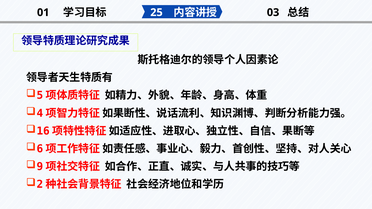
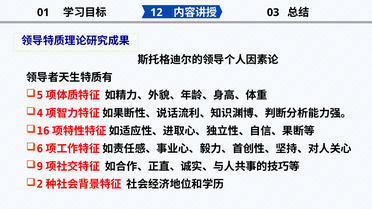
25: 25 -> 12 (156, 12)
